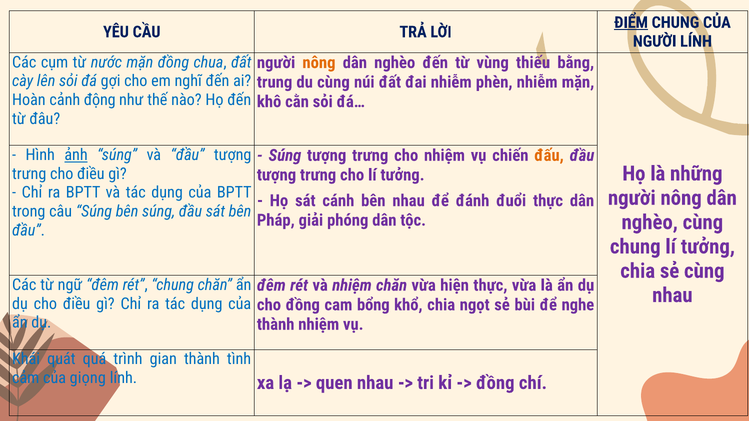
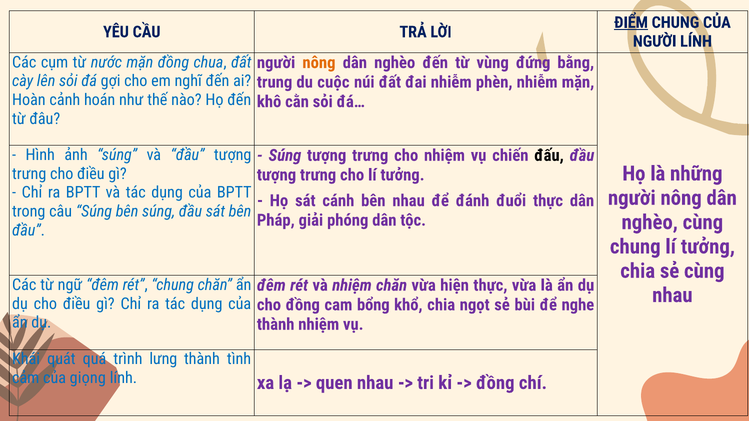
thiếu: thiếu -> đứng (533, 63)
du cùng: cùng -> cuộc (333, 82)
động: động -> hoán (100, 100)
ảnh underline: present -> none (76, 155)
đấu colour: orange -> black (549, 155)
gian: gian -> lưng (163, 359)
